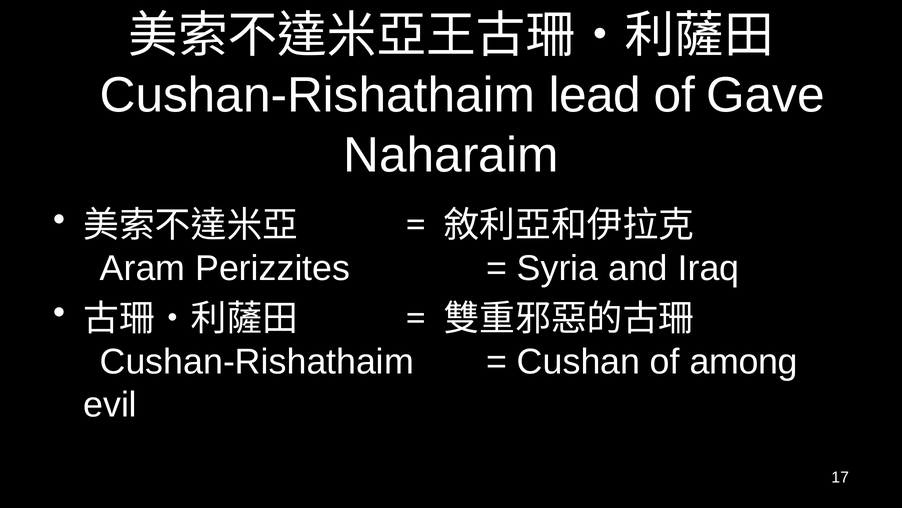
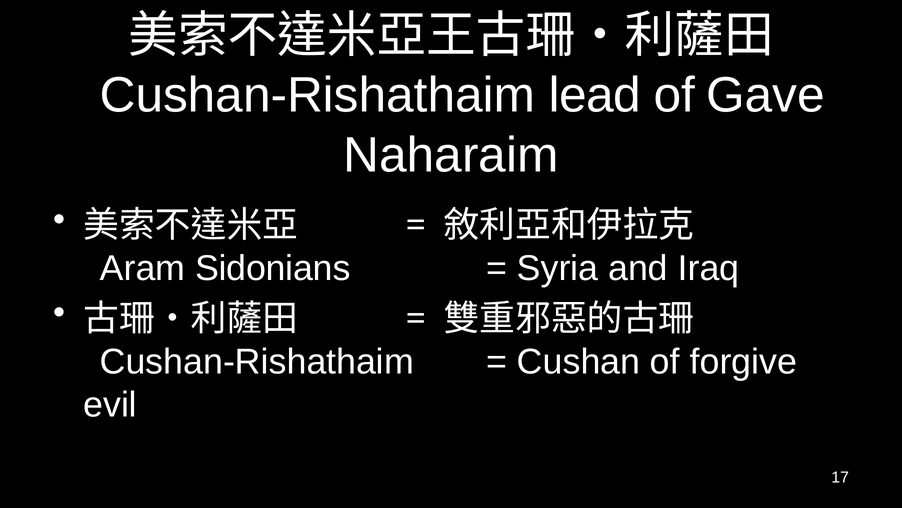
Perizzites: Perizzites -> Sidonians (273, 268)
among: among -> forgive (743, 361)
